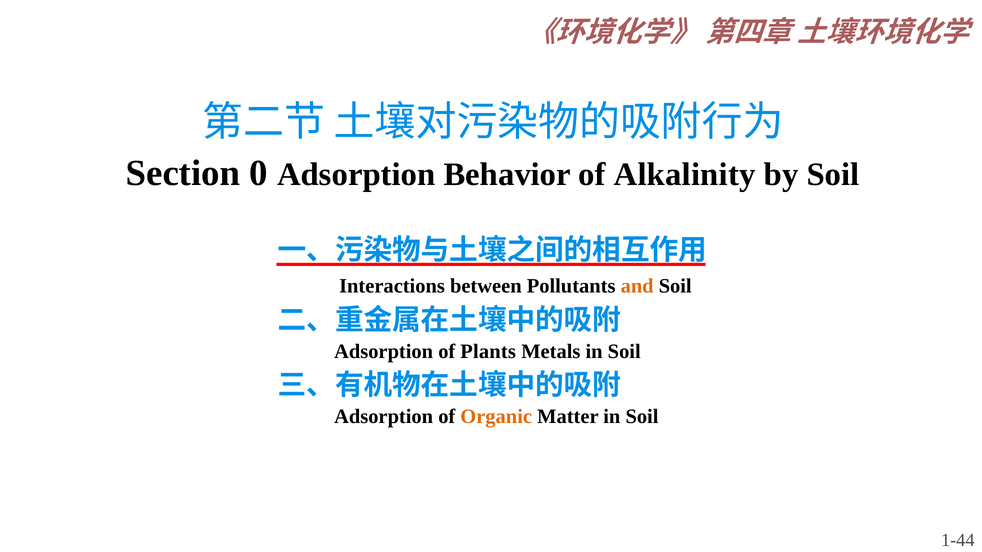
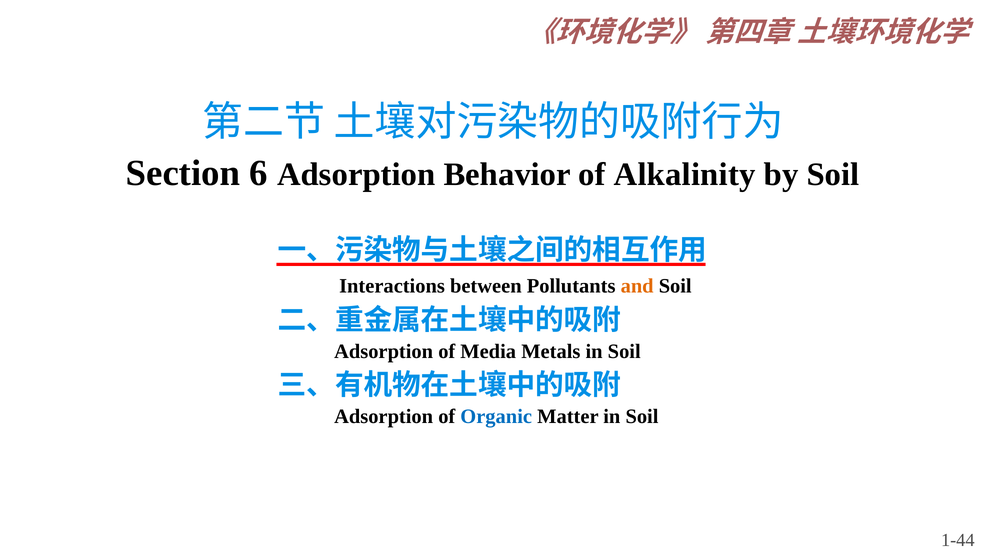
0: 0 -> 6 (259, 173)
Plants: Plants -> Media (488, 352)
Organic colour: orange -> blue (496, 417)
